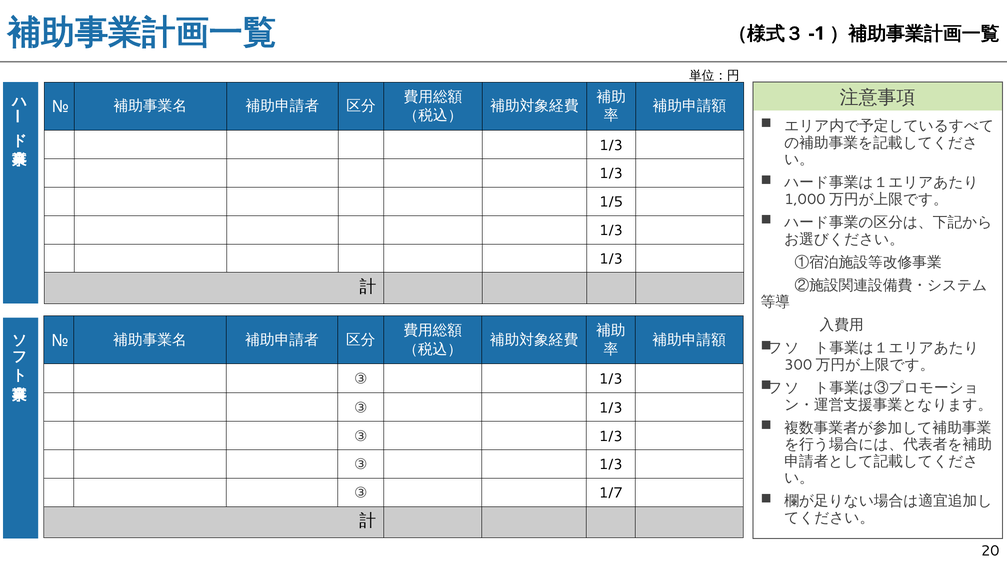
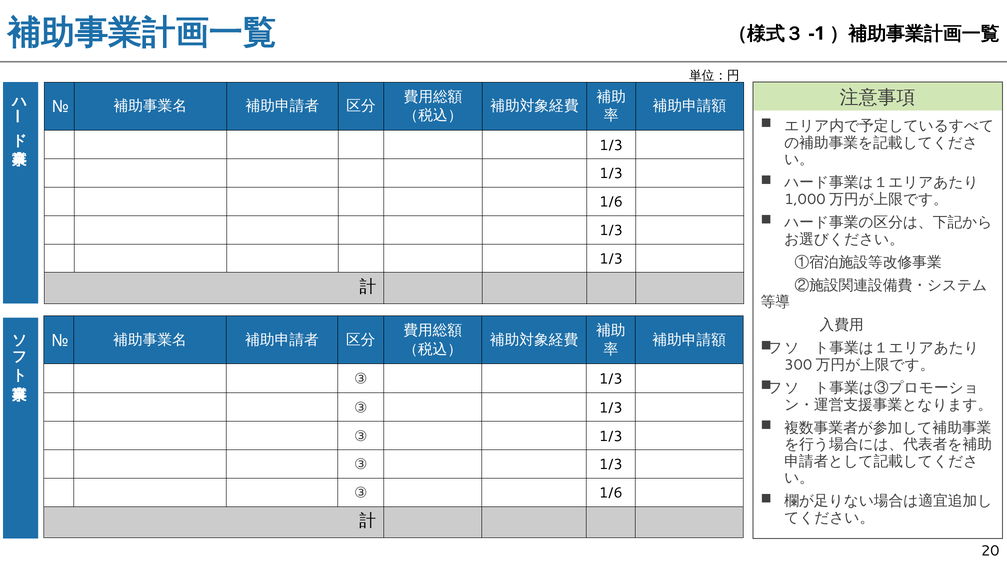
1/5: 1/5 -> 1/6 (611, 202)
③ 1/7: 1/7 -> 1/6 (611, 493)
